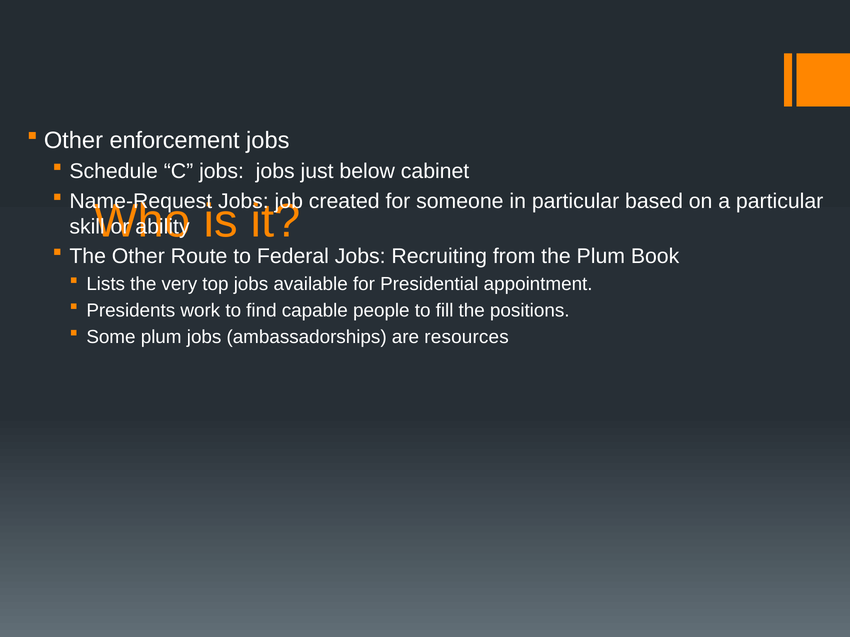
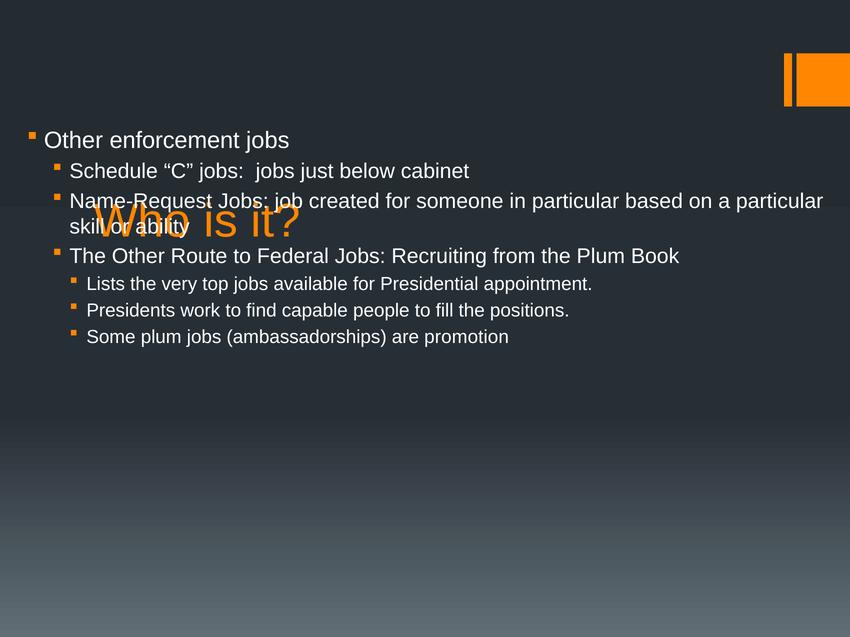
resources: resources -> promotion (467, 337)
